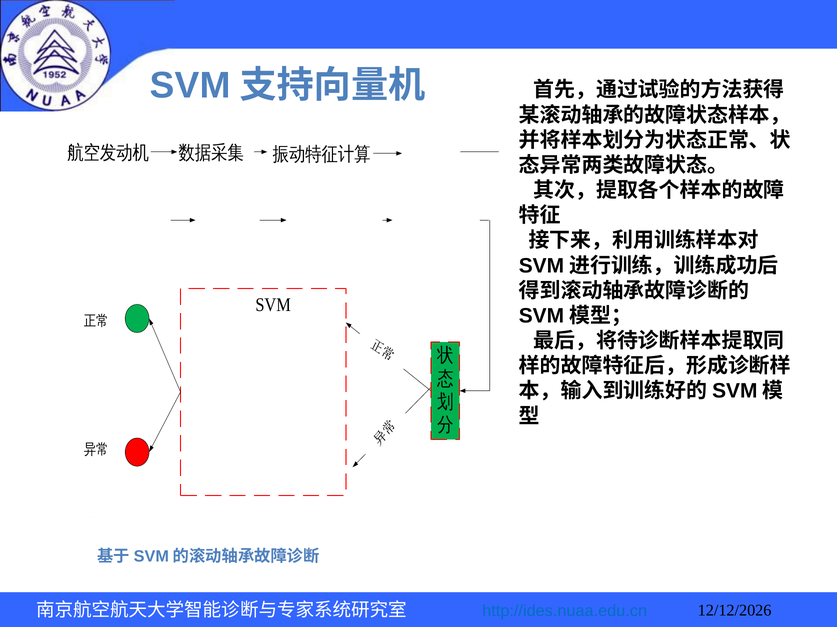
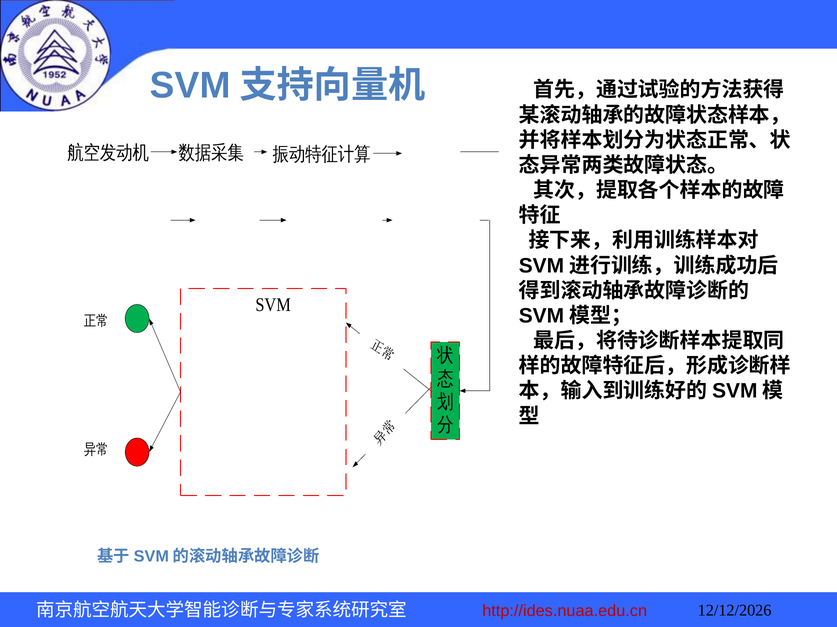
http://ides.nuaa.edu.cn colour: blue -> red (565, 611)
